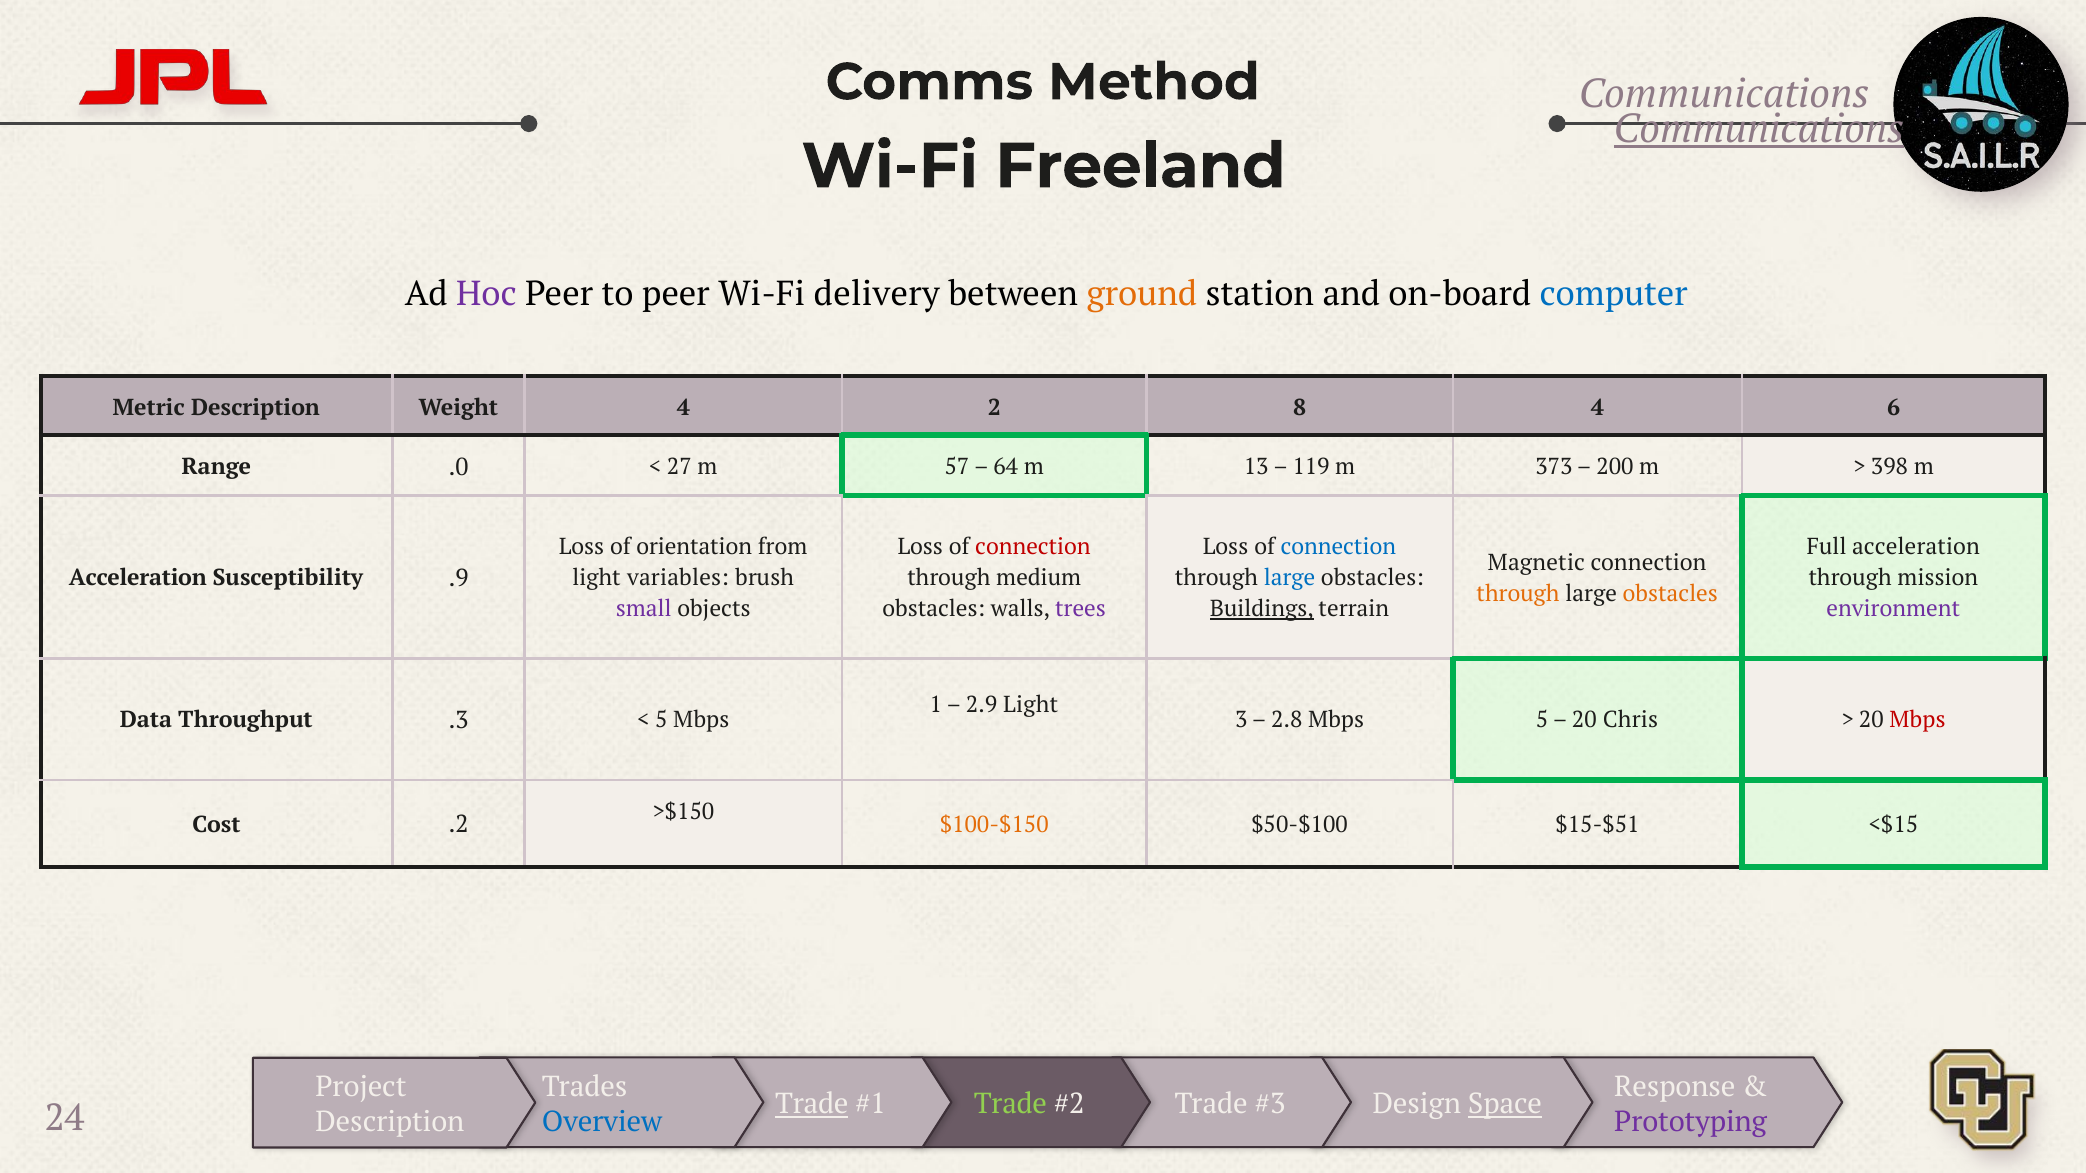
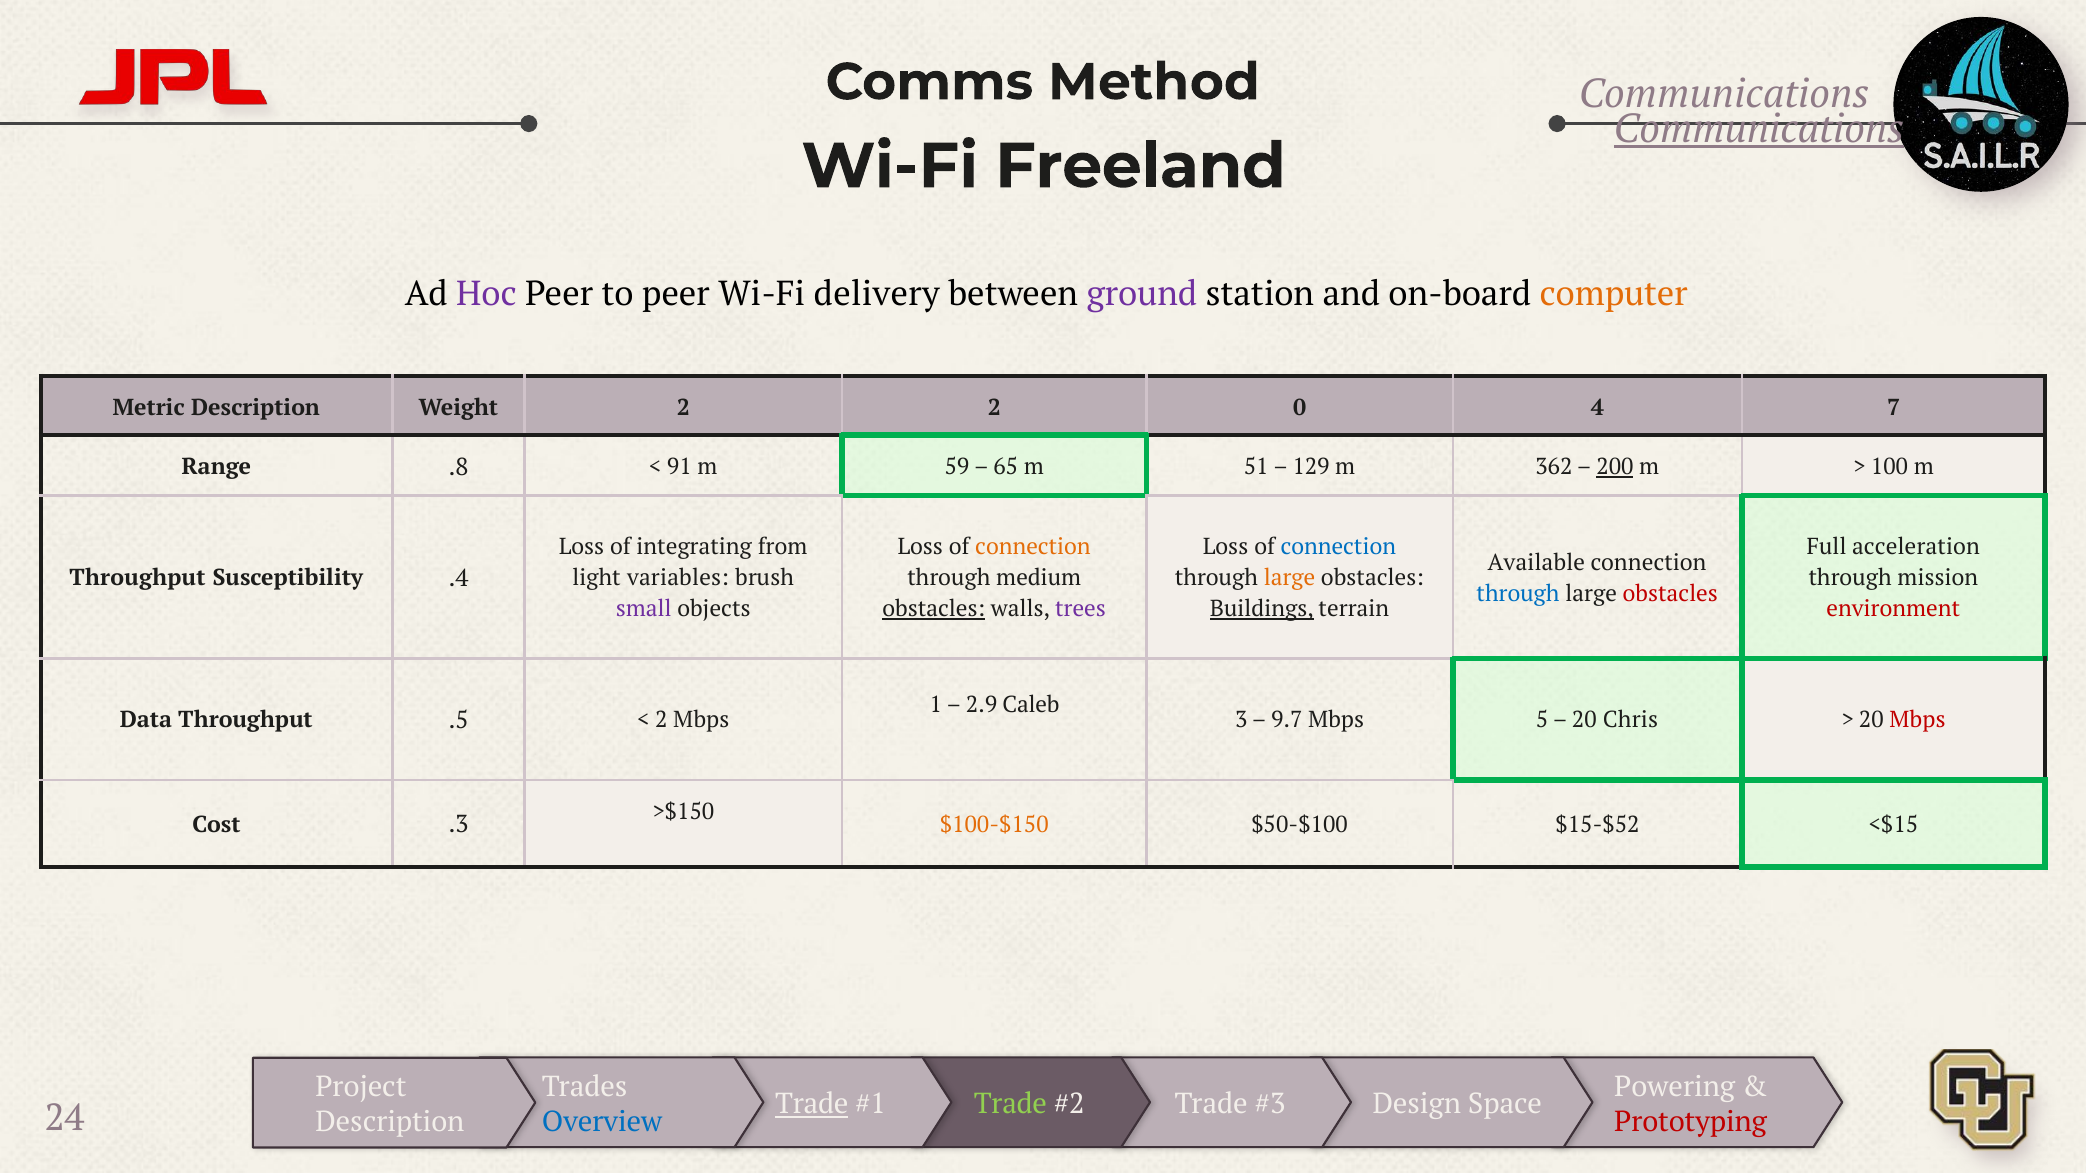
ground colour: orange -> purple (1142, 294)
computer colour: blue -> orange (1614, 294)
Weight 4: 4 -> 2 (684, 408)
8: 8 -> 0 (1300, 408)
6: 6 -> 7 (1894, 408)
.0: .0 -> .8 (459, 468)
27: 27 -> 91 (679, 467)
57: 57 -> 59 (957, 467)
64: 64 -> 65 (1006, 467)
13: 13 -> 51 (1256, 467)
119: 119 -> 129 (1311, 467)
373: 373 -> 362 (1554, 467)
200 underline: none -> present (1615, 467)
398: 398 -> 100 (1889, 467)
orientation: orientation -> integrating (694, 547)
connection colour: red -> orange (1033, 547)
Magnetic: Magnetic -> Available (1536, 563)
Acceleration: Acceleration -> Throughput (138, 578)
.9: .9 -> .4 (459, 578)
large colour: blue -> orange (1290, 578)
through colour: orange -> blue (1518, 594)
obstacles colour: orange -> red (1670, 594)
obstacles underline: none -> present (934, 609)
environment colour: purple -> red (1893, 609)
2.9 Light: Light -> Caleb (1031, 705)
.3: .3 -> .5 (459, 721)
5: 5 -> 2 (661, 721)
2.8: 2.8 -> 9.7 (1287, 721)
.2: .2 -> .3 (459, 825)
$15-$51: $15-$51 -> $15-$52 (1597, 825)
Response: Response -> Powering (1675, 1087)
Space underline: present -> none (1505, 1105)
Prototyping colour: purple -> red (1691, 1122)
